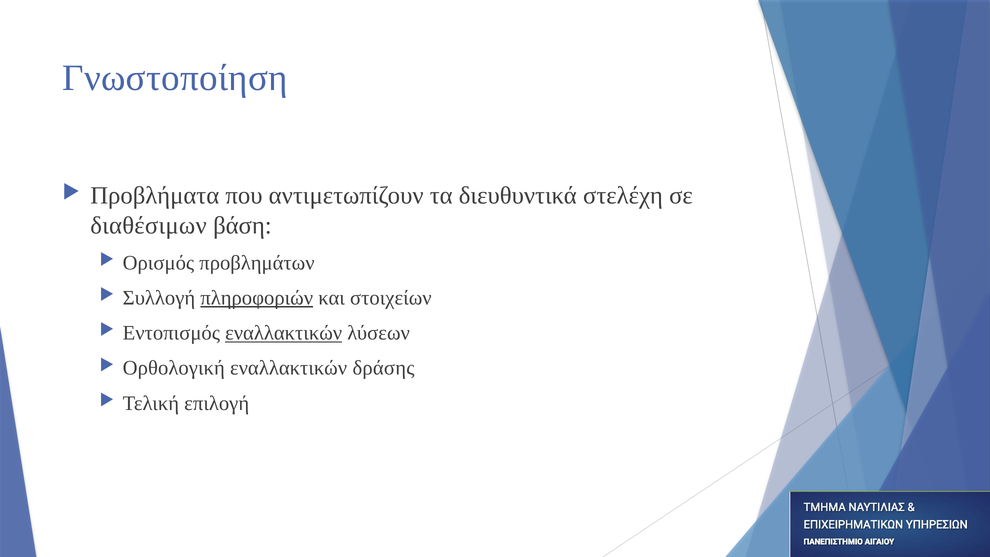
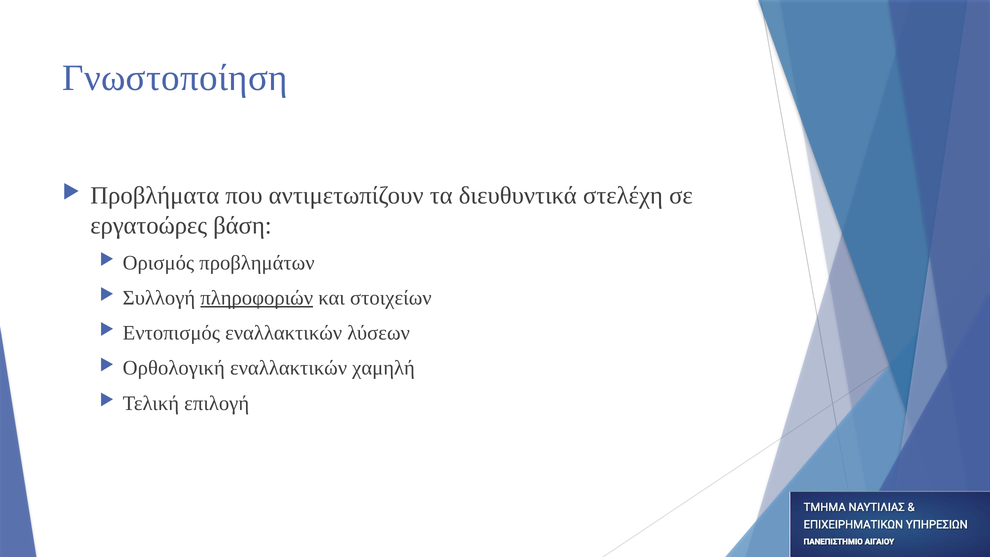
διαθέσιμων: διαθέσιμων -> εργατοώρες (149, 225)
εναλλακτικών underline: present -> none (284, 333)
δράσης: δράσης -> χαμηλή (384, 368)
